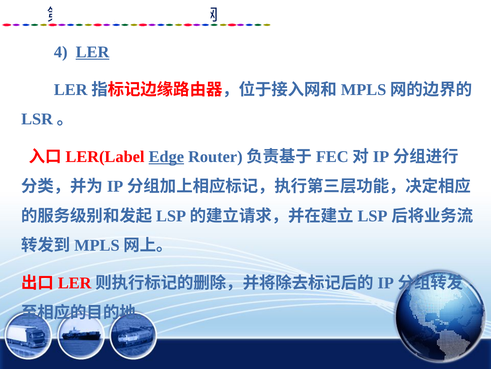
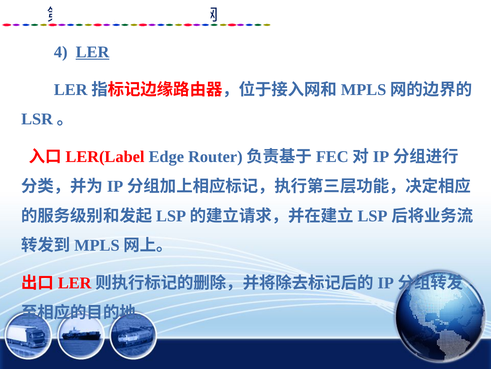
Edge underline: present -> none (166, 157)
